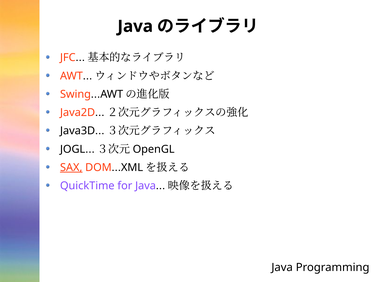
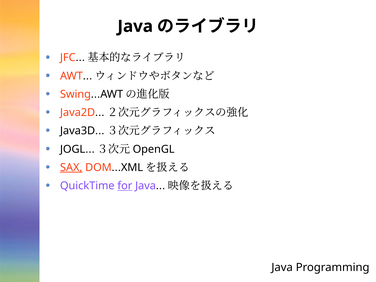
for underline: none -> present (125, 186)
